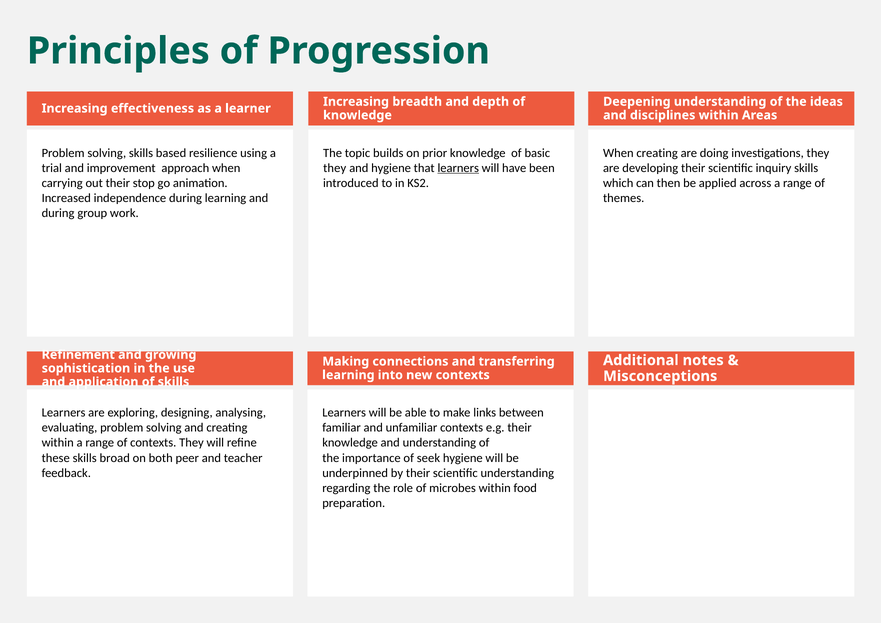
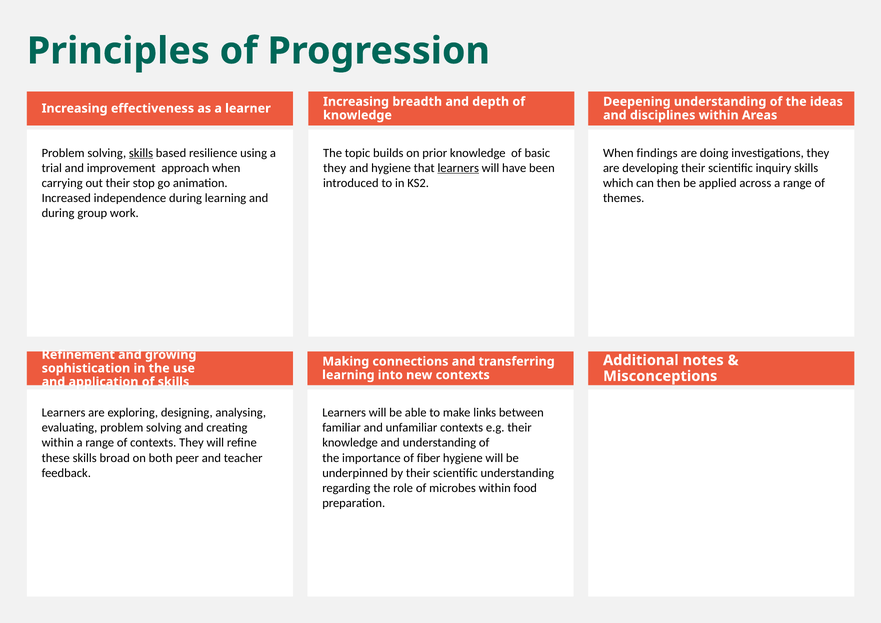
skills underline: none -> present (141, 153)
When creating: creating -> findings (657, 153)
seek: seek -> fiber (429, 458)
